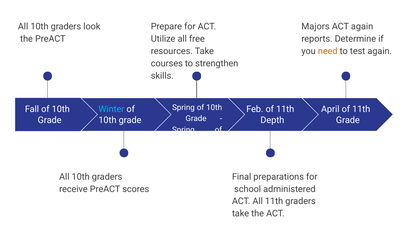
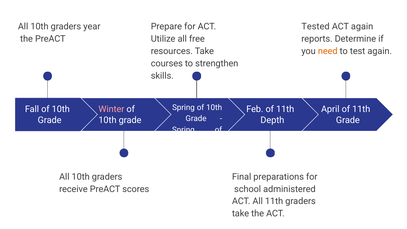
look: look -> year (92, 27)
Majors: Majors -> Tested (316, 27)
Winter colour: light blue -> pink (111, 109)
